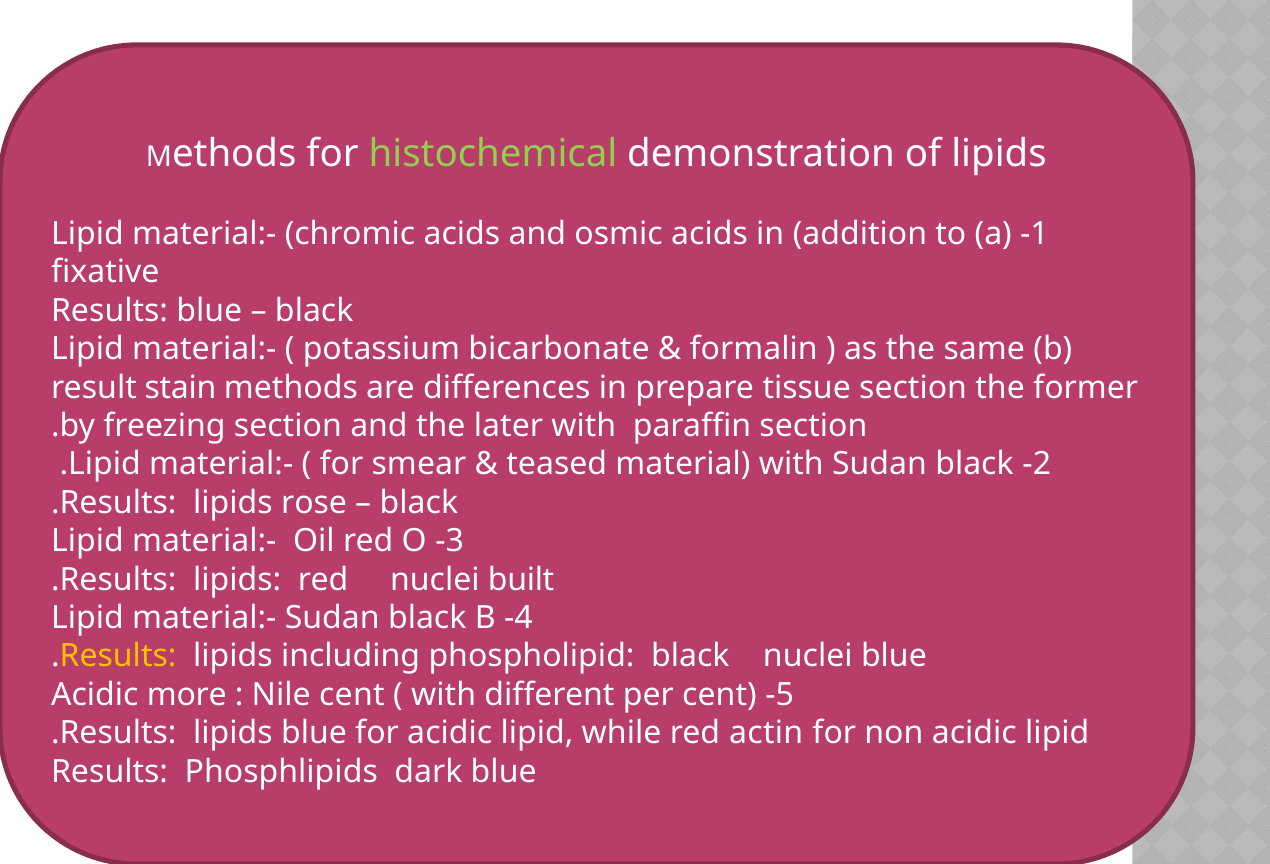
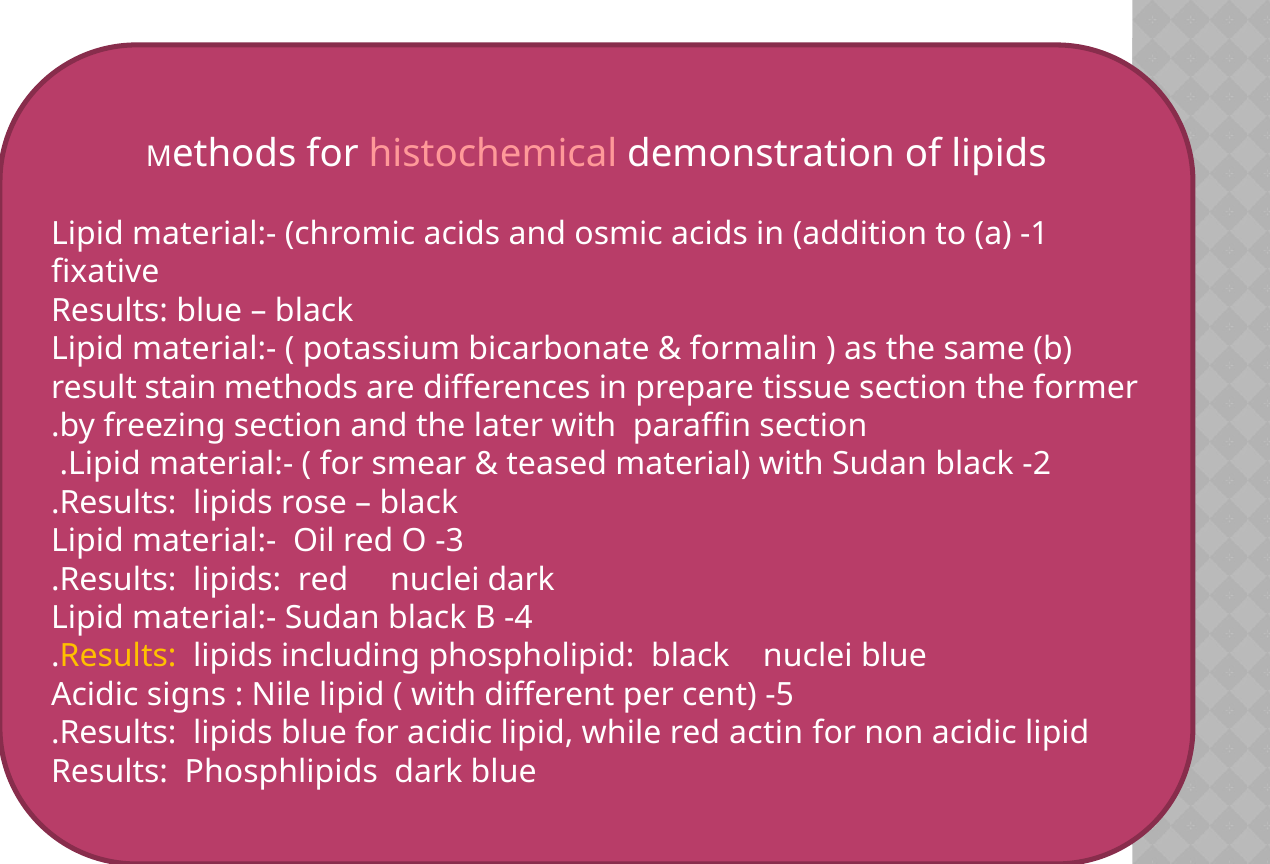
histochemical colour: light green -> pink (493, 154)
nuclei built: built -> dark (521, 580)
more: more -> signs (187, 695)
Nile cent: cent -> lipid (352, 695)
